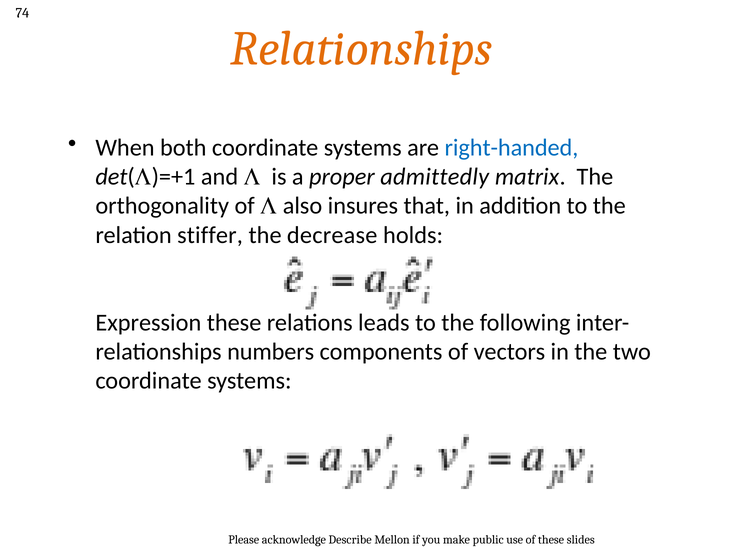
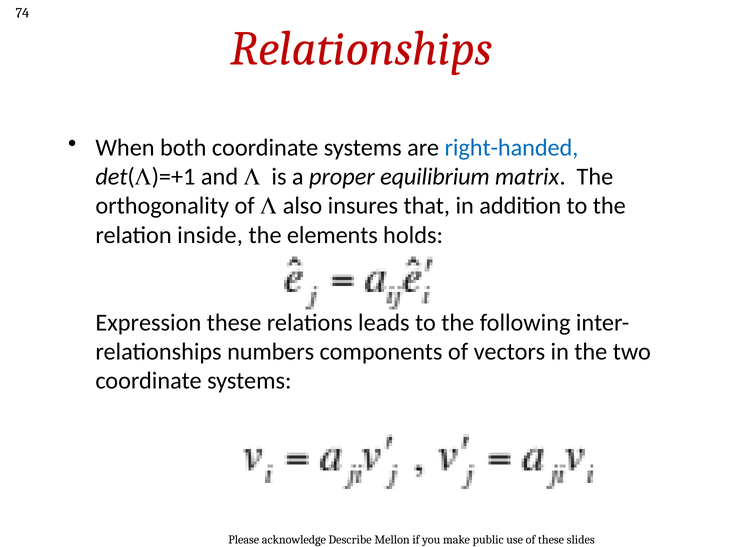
Relationships colour: orange -> red (361, 49)
admittedly: admittedly -> equilibrium (435, 177)
stiffer: stiffer -> inside (210, 235)
decrease: decrease -> elements (332, 235)
